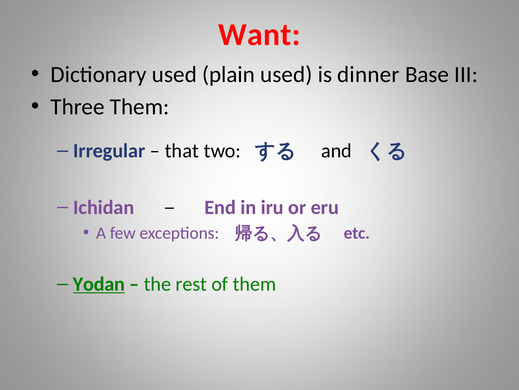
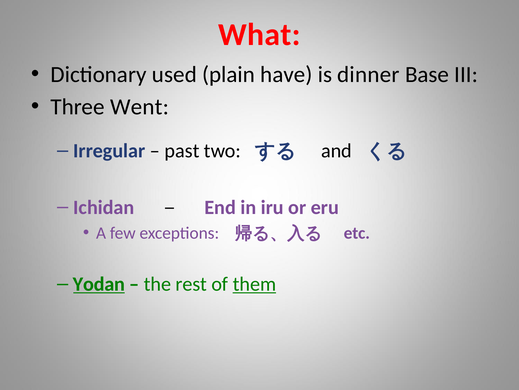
Want: Want -> What (259, 35)
plain used: used -> have (286, 74)
Three Them: Them -> Went (139, 107)
that: that -> past (182, 151)
them underline: none -> present (254, 284)
